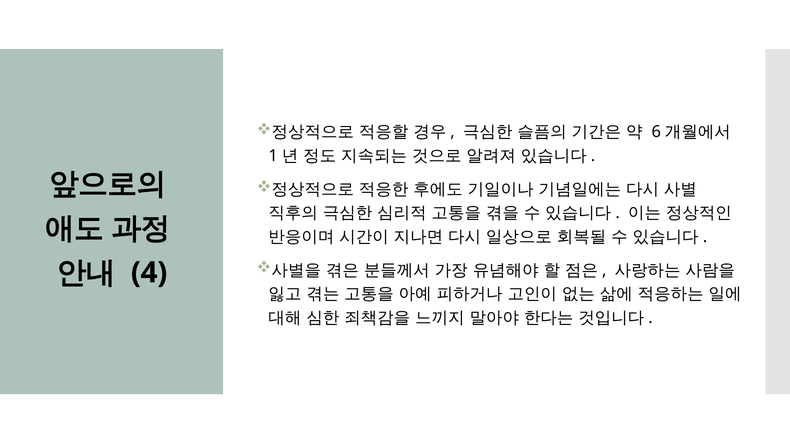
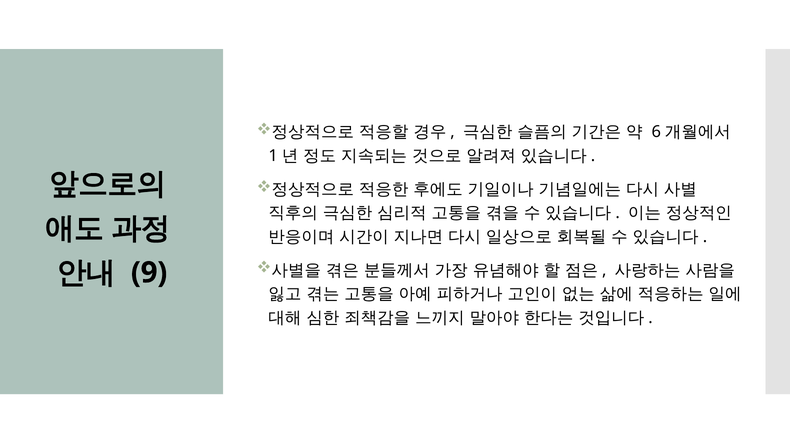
4: 4 -> 9 (149, 273)
